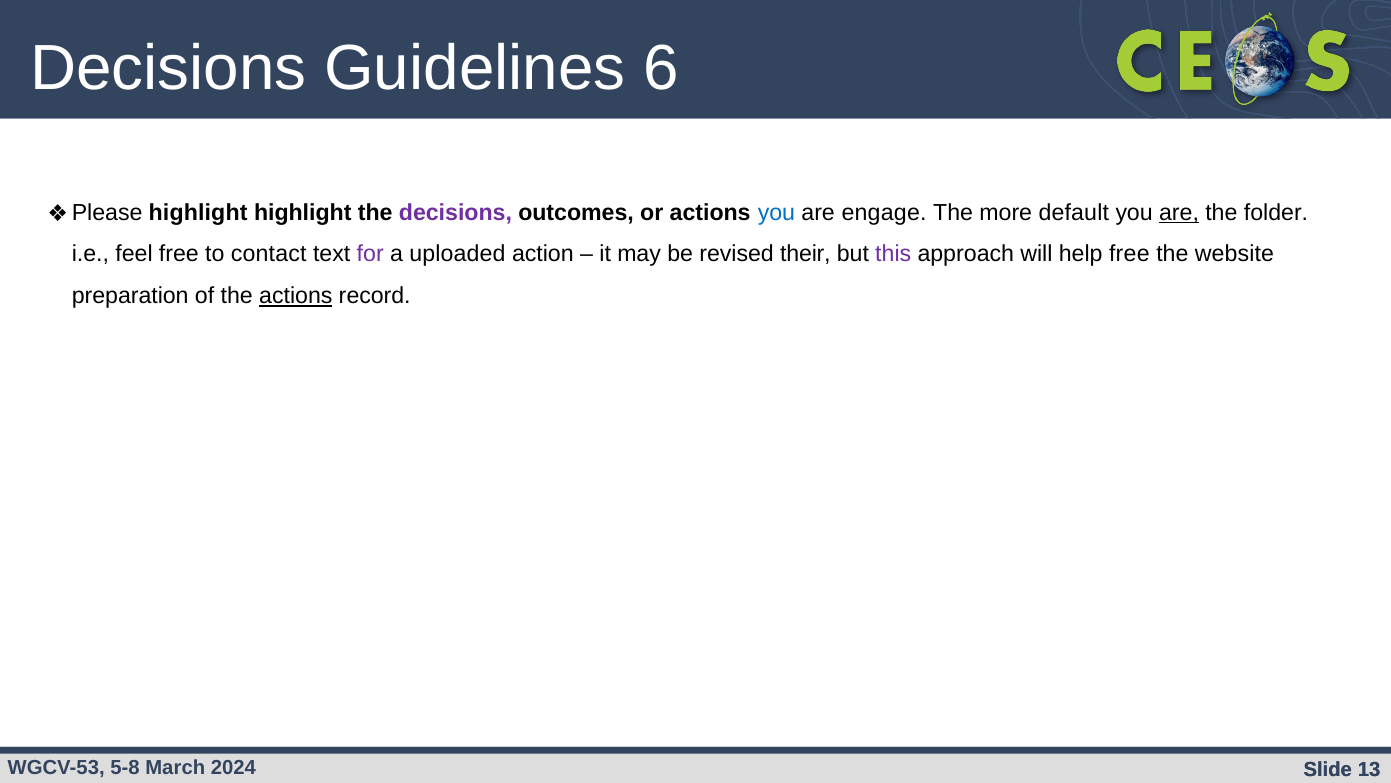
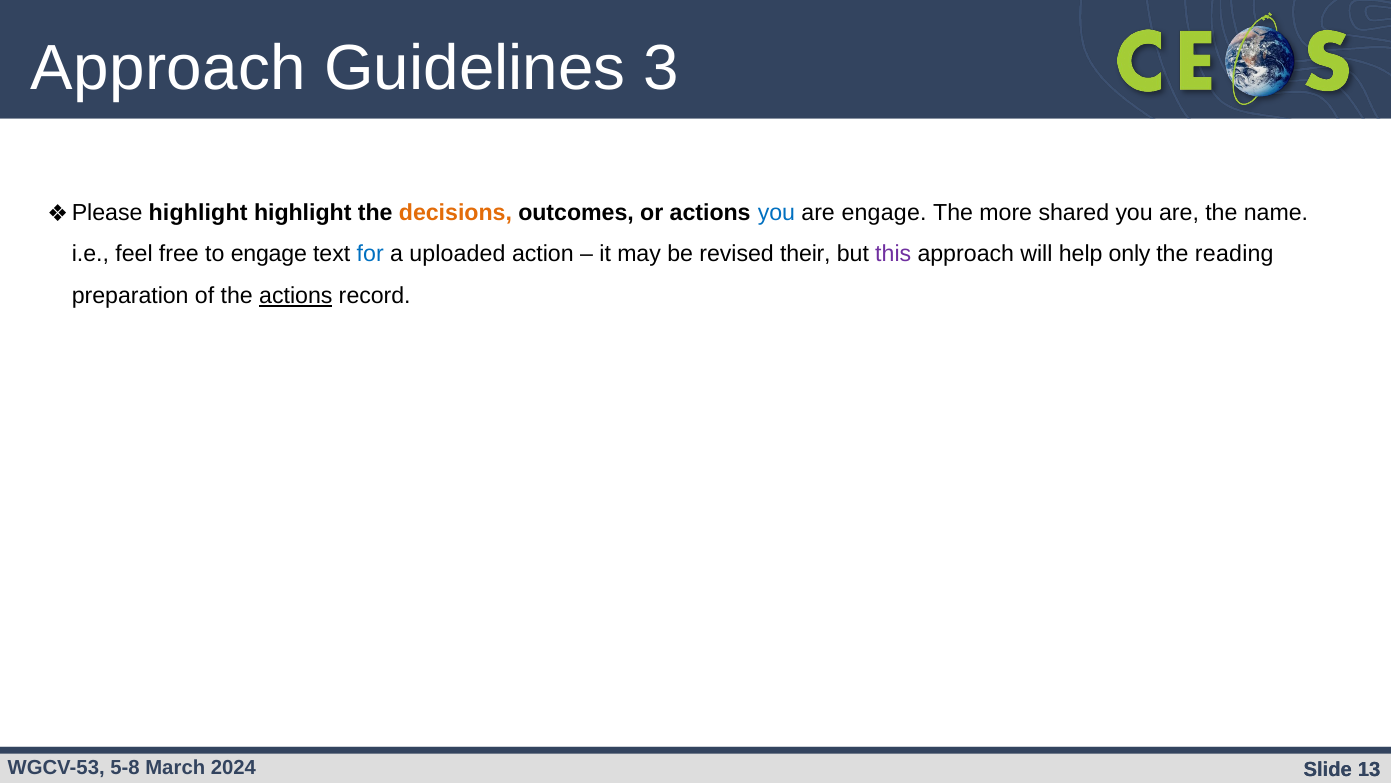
Decisions: Decisions -> Approach (168, 68)
6: 6 -> 3 (661, 68)
decisions colour: purple -> orange (455, 212)
default: default -> shared (1074, 212)
are underline: present -> none (1179, 212)
folder: folder -> name (1276, 212)
to contact: contact -> engage (269, 254)
for colour: purple -> blue (370, 254)
help free: free -> only (1130, 254)
website: website -> reading (1234, 254)
